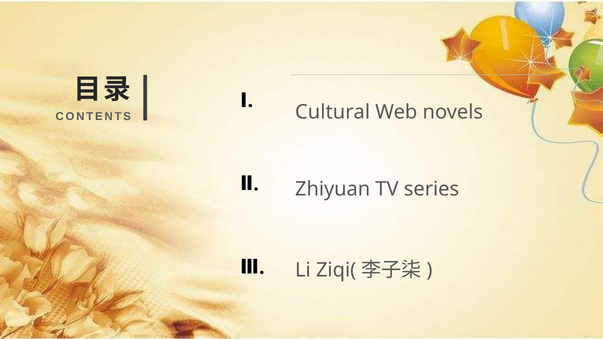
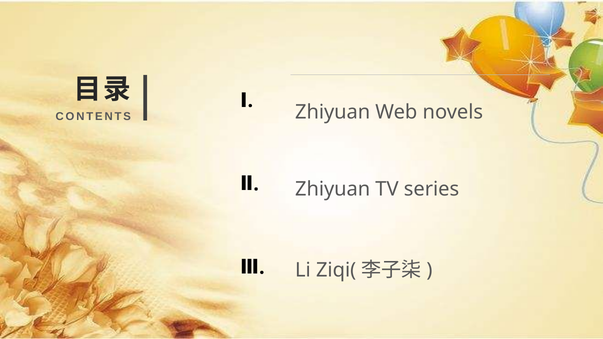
Cultural: Cultural -> Zhiyuan (333, 112)
